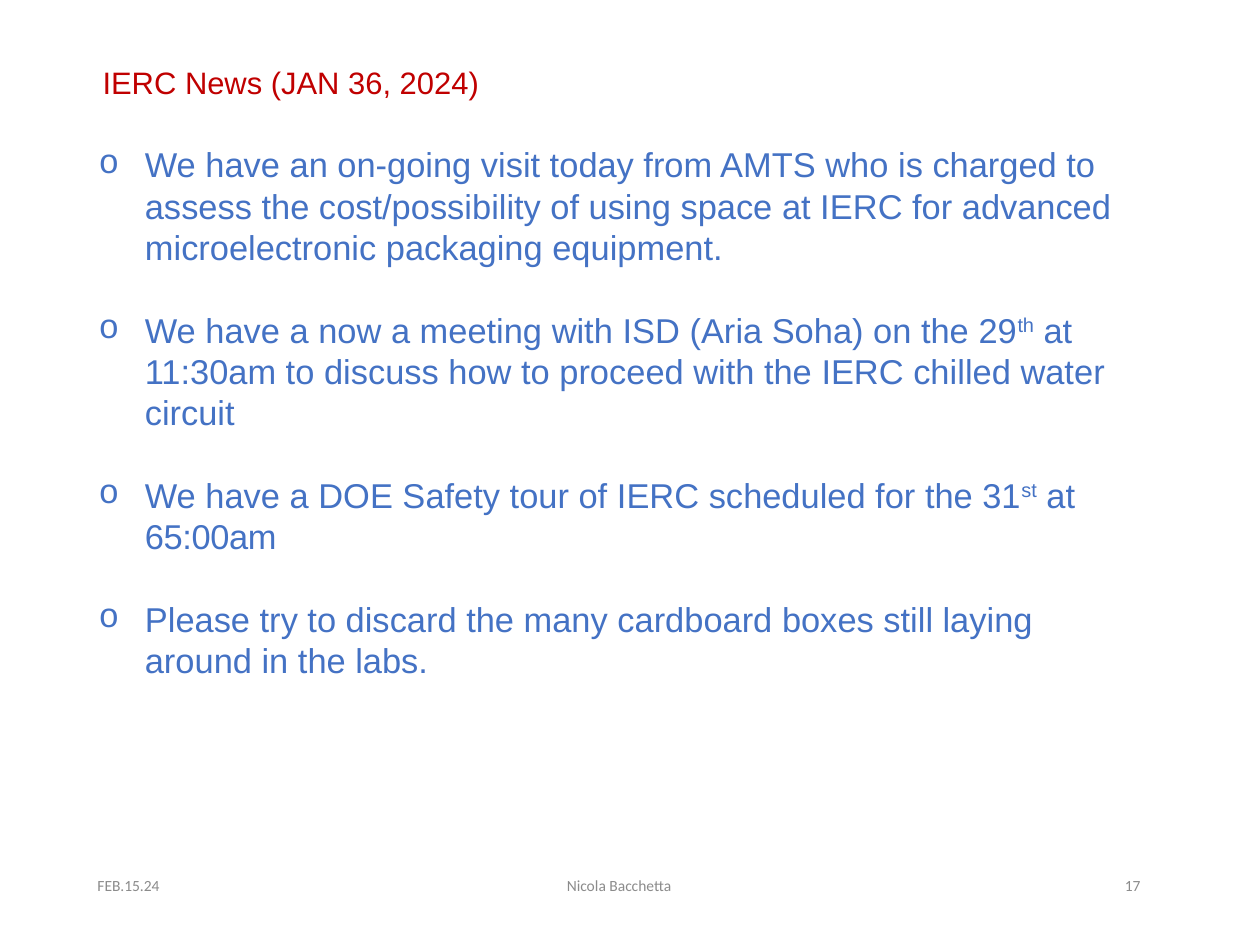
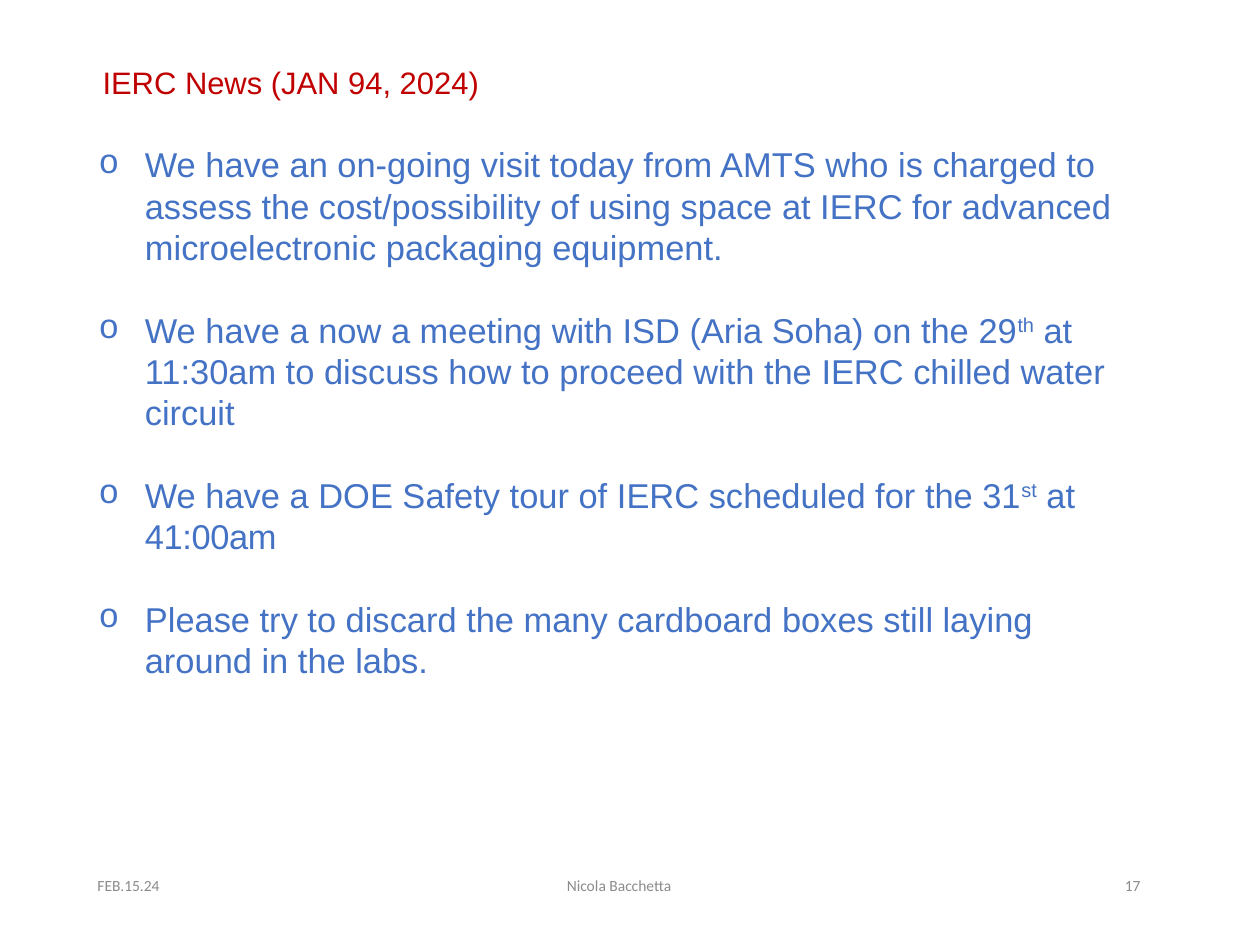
36: 36 -> 94 (370, 84)
65:00am: 65:00am -> 41:00am (211, 538)
